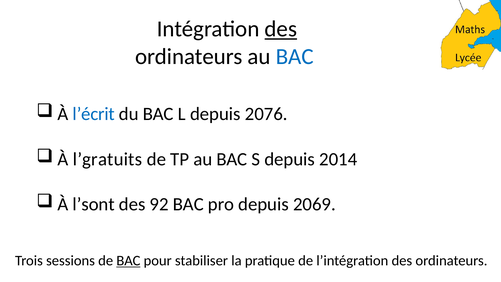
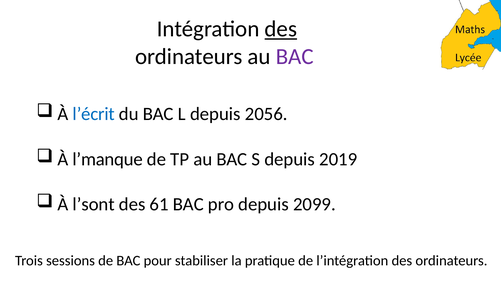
BAC colour: blue -> purple (295, 57)
2076: 2076 -> 2056 (266, 114)
l’gratuits: l’gratuits -> l’manque (108, 159)
2014: 2014 -> 2019 (338, 159)
92: 92 -> 61 (159, 204)
2069: 2069 -> 2099 (314, 204)
BAC underline: present -> none (128, 261)
